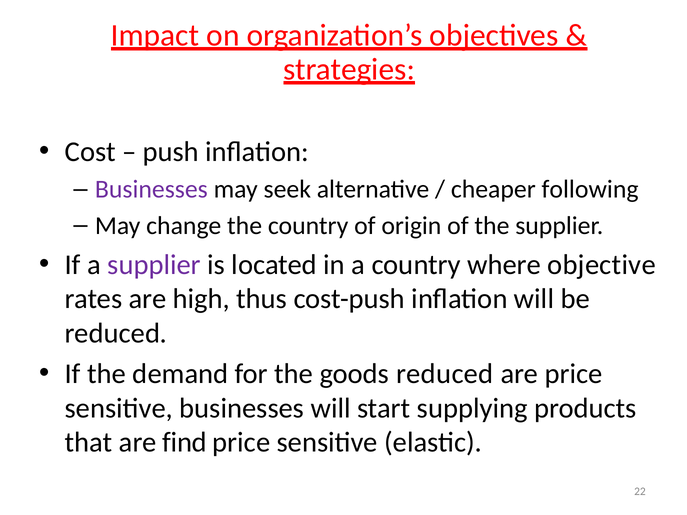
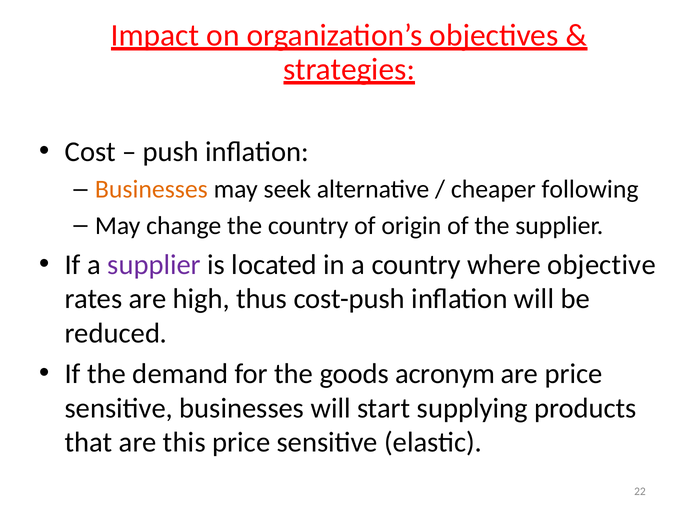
Businesses colour: purple -> orange (151, 190)
goods reduced: reduced -> acronym (445, 374)
find: find -> this (184, 443)
